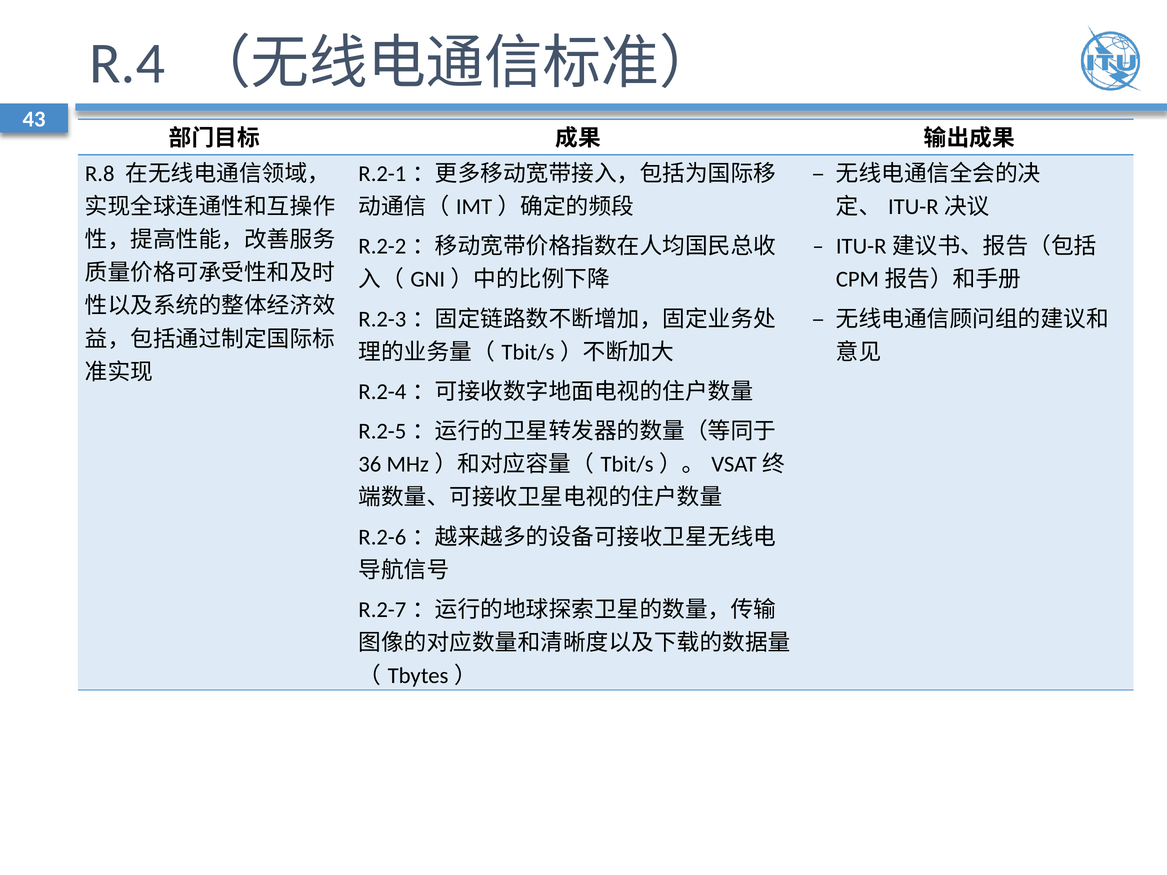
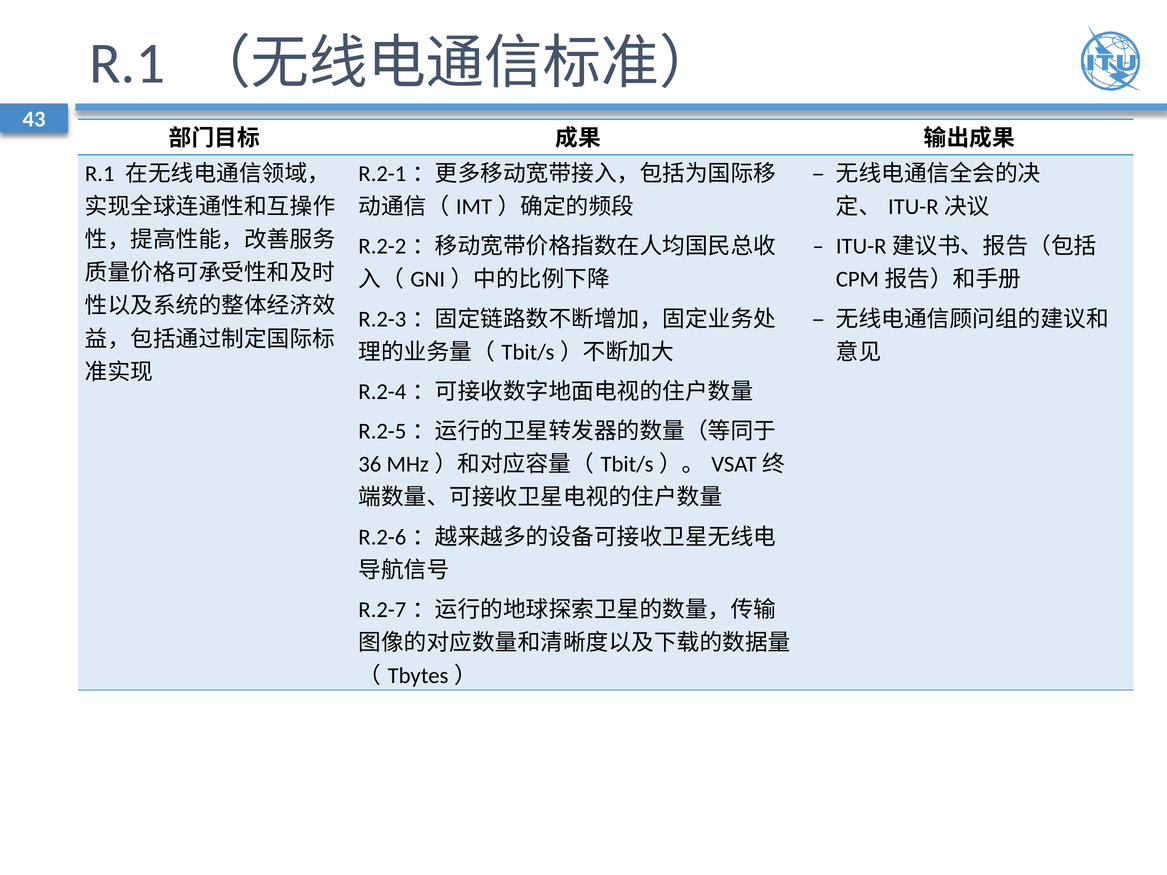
R.4: R.4 -> R.1 (127, 63)
R.8: R.8 -> R.1 (100, 174)
